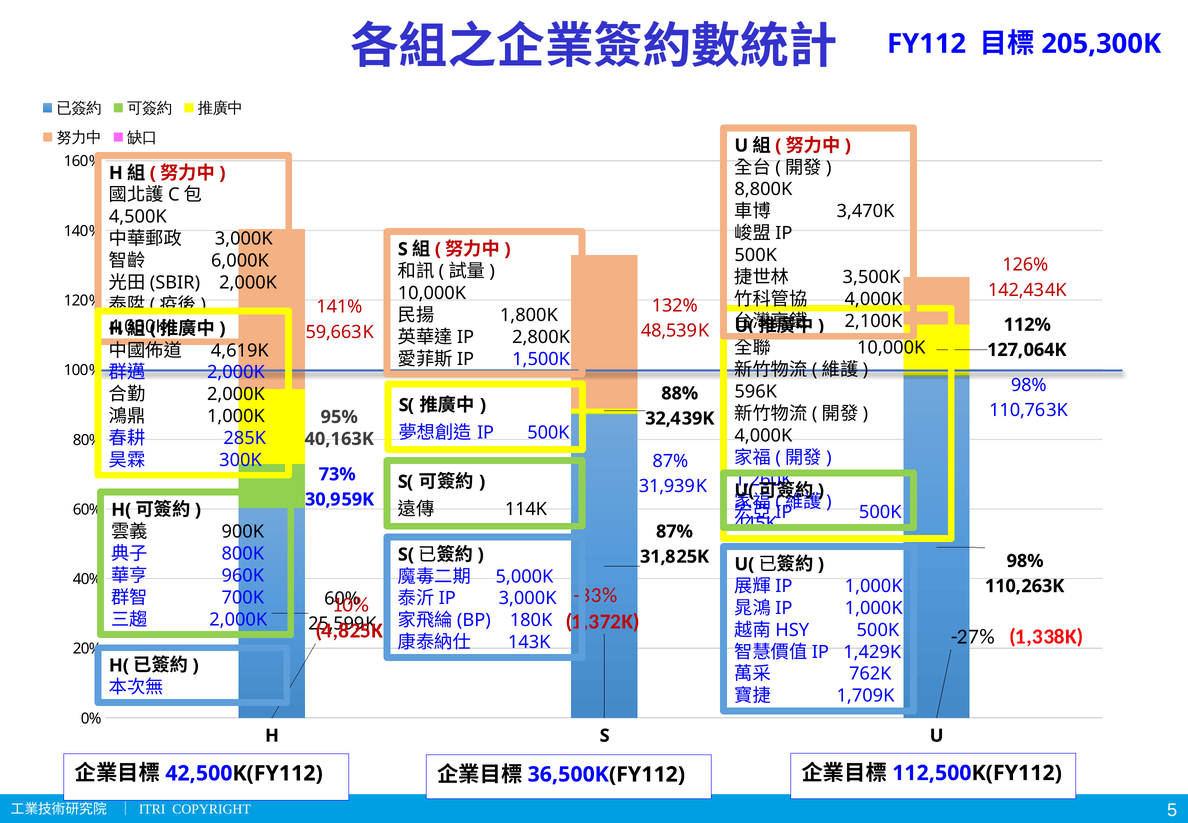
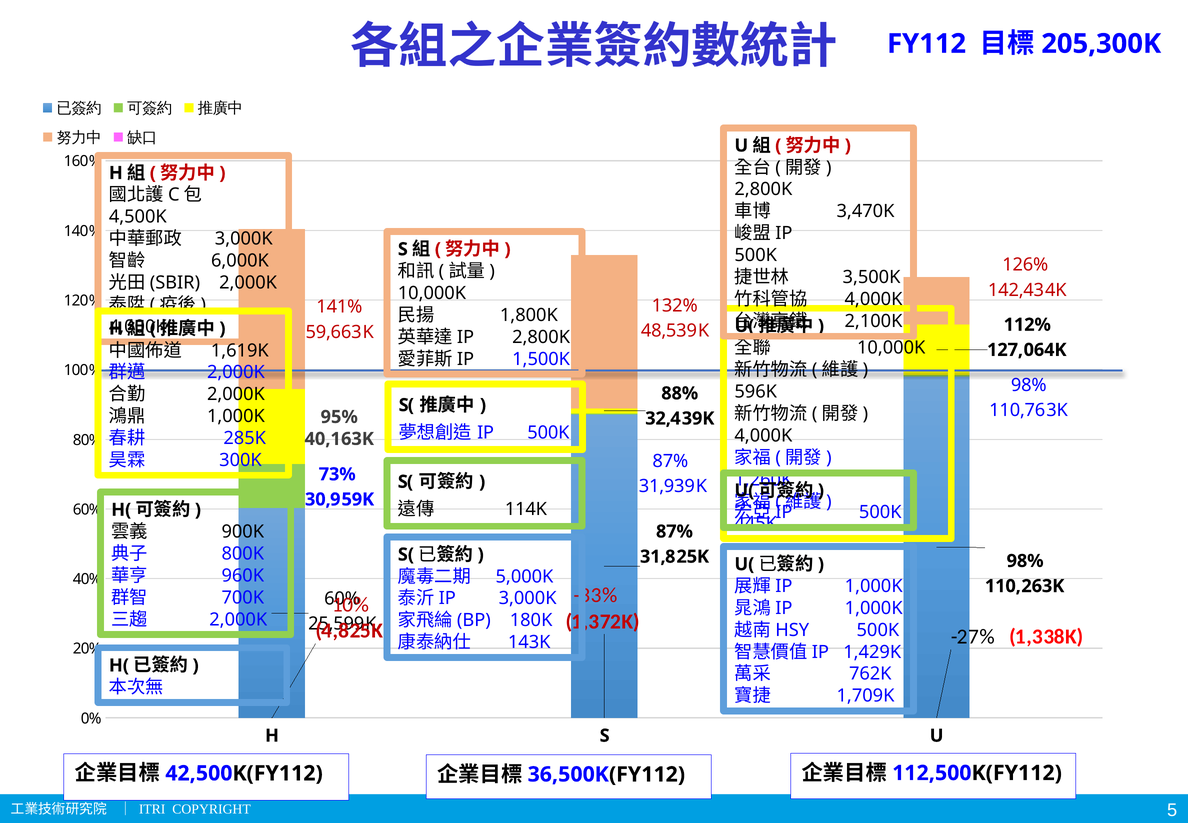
8,800K: 8,800K -> 2,800K (763, 189)
4,619K: 4,619K -> 1,619K (240, 350)
